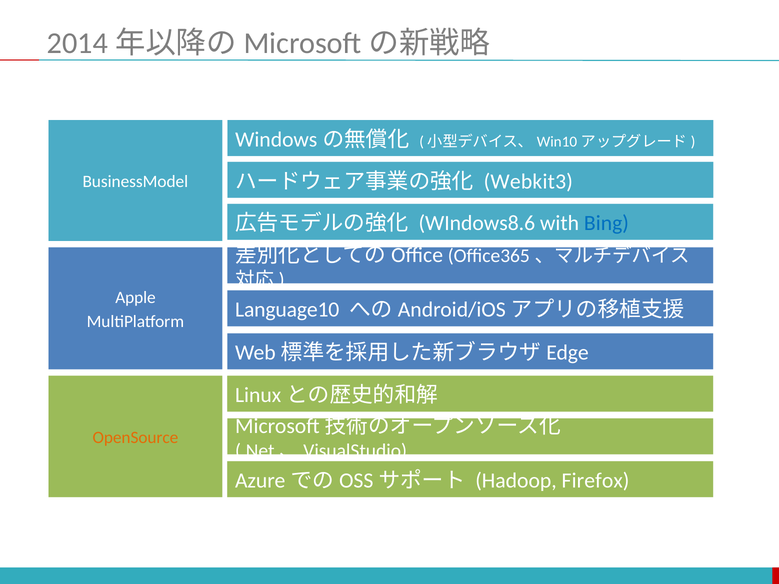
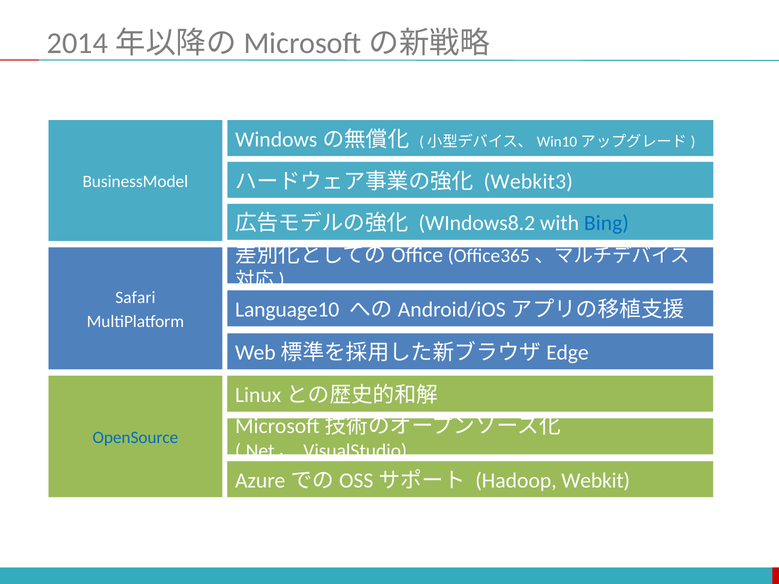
WIndows8.6: WIndows8.6 -> WIndows8.2 (477, 223)
Apple: Apple -> Safari (135, 298)
OpenSource colour: orange -> blue (135, 438)
Firefox: Firefox -> Webkit (596, 481)
